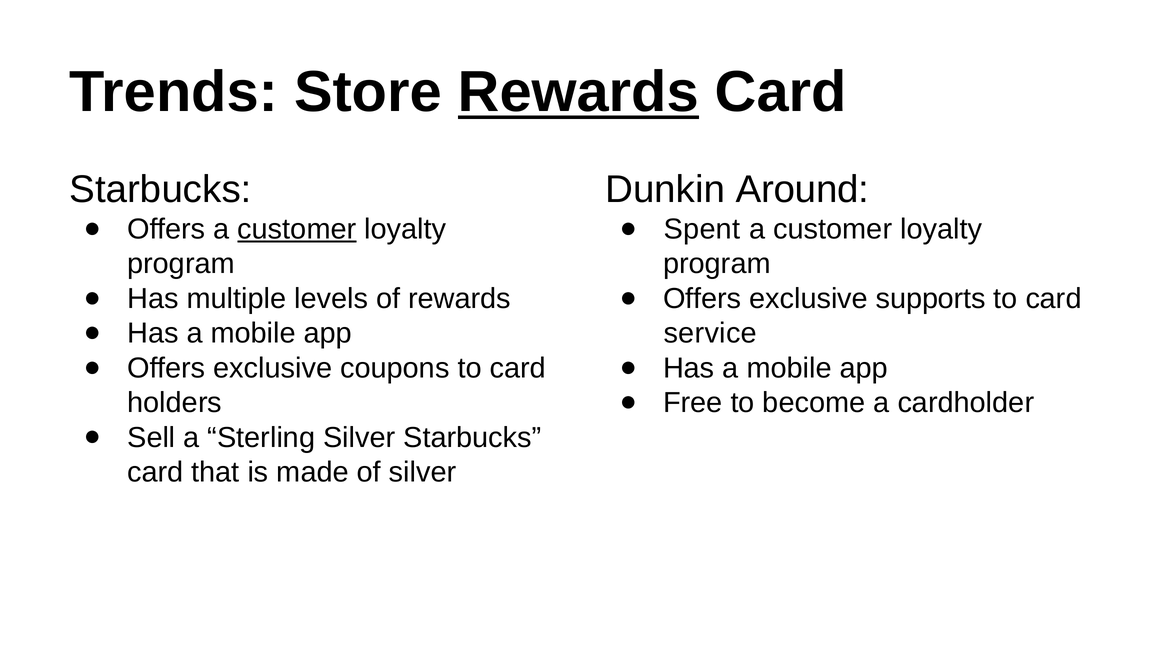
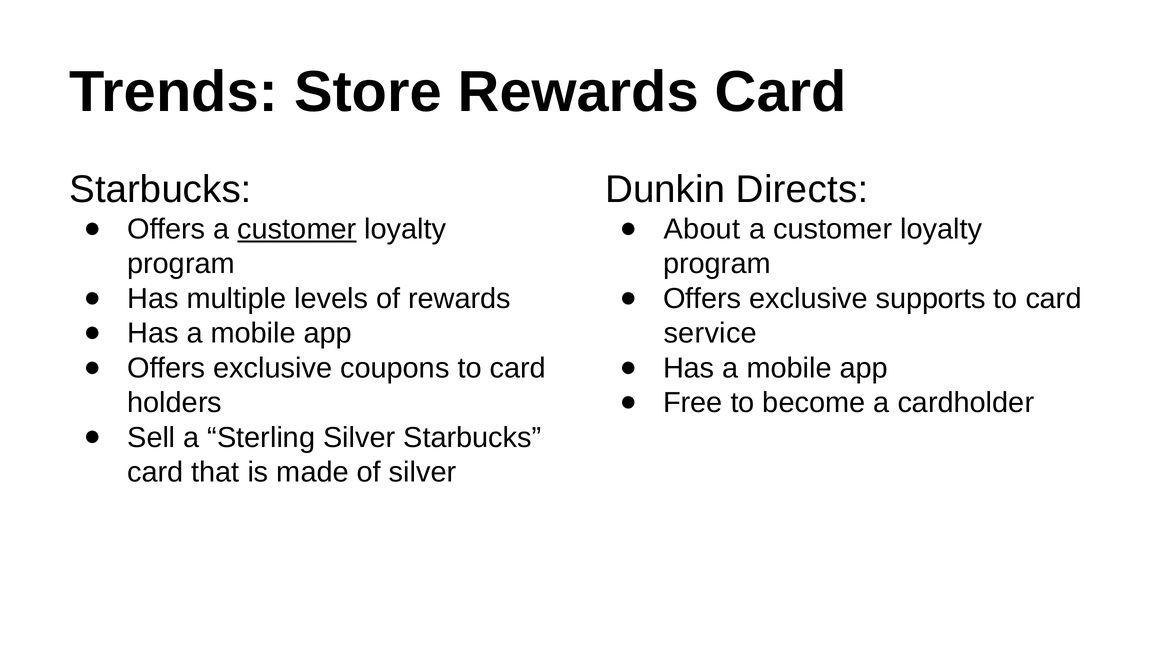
Rewards underline: present -> none (578, 92)
Around: Around -> Directs (802, 189)
Spent: Spent -> About (702, 229)
